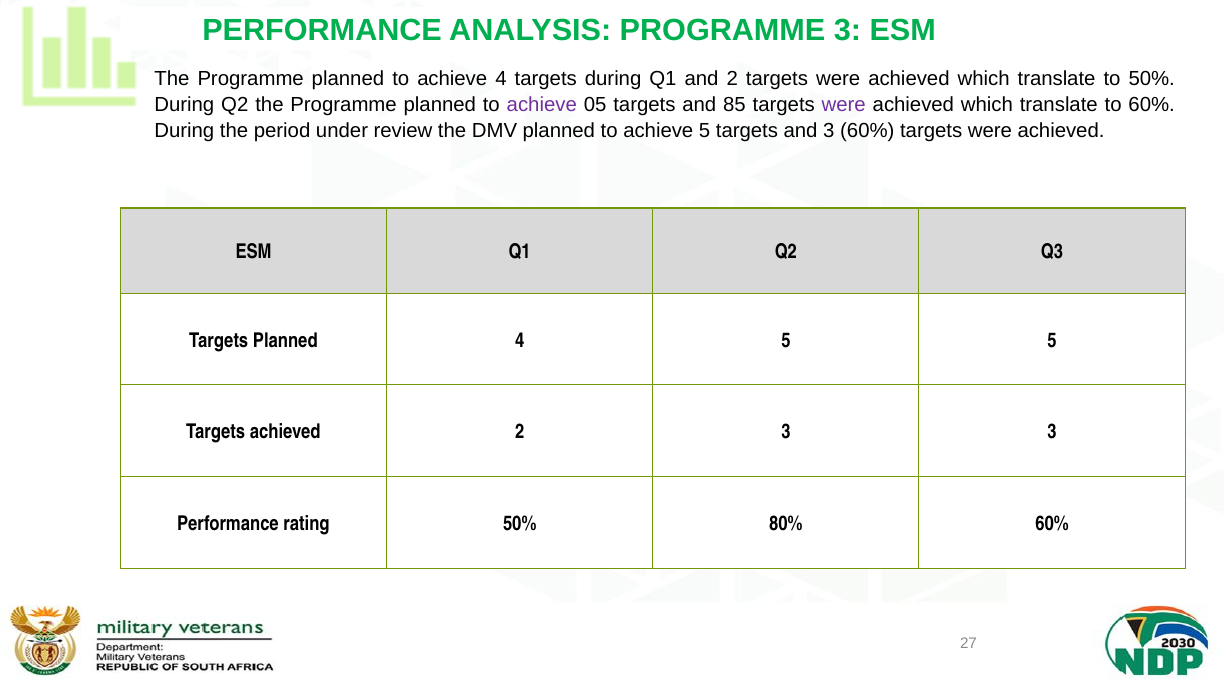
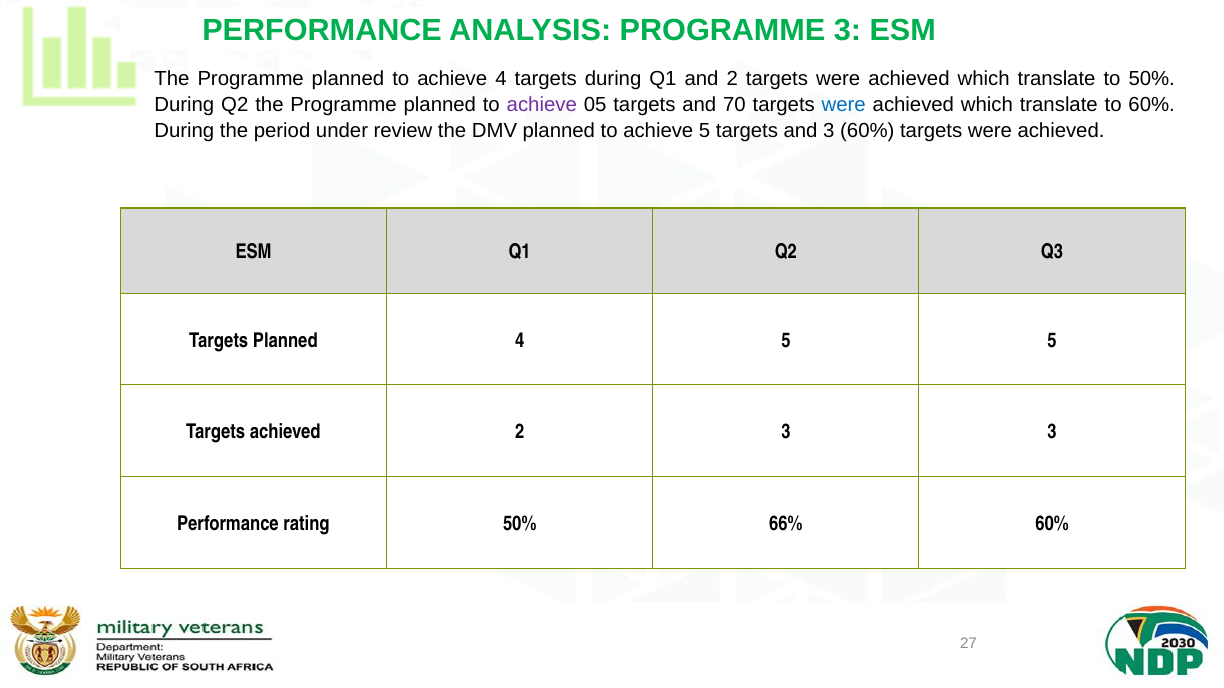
85: 85 -> 70 (734, 105)
were colour: purple -> blue (844, 105)
80%: 80% -> 66% (786, 524)
